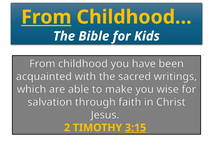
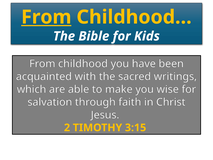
3:15 underline: present -> none (136, 127)
